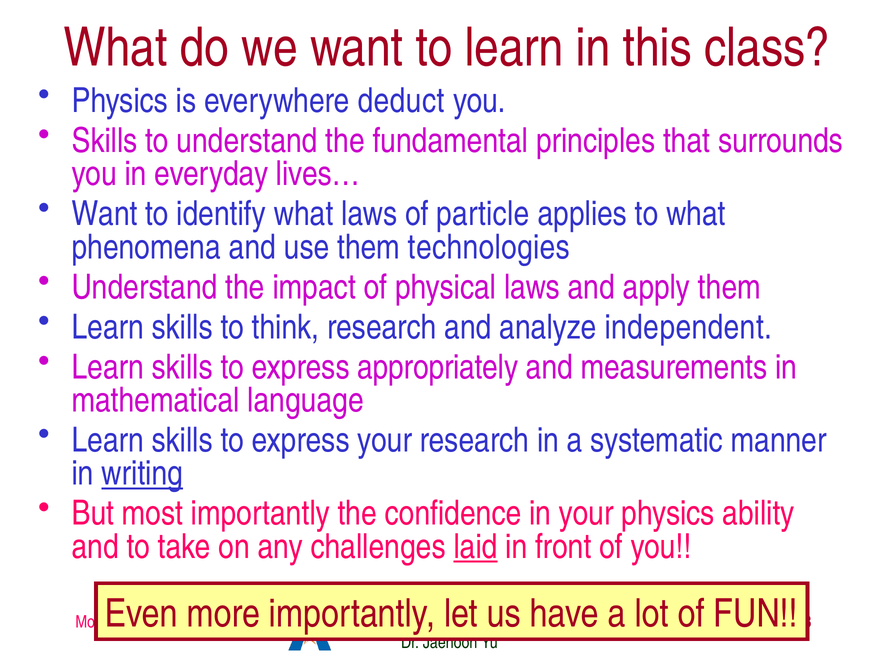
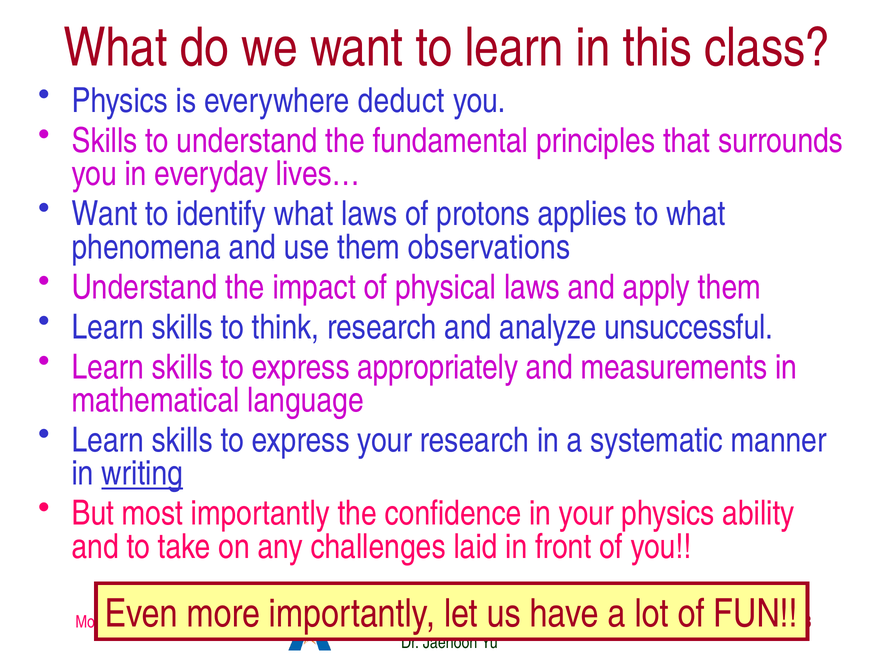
particle: particle -> protons (483, 214)
technologies: technologies -> observations (489, 247)
independent: independent -> unsuccessful (689, 327)
laid underline: present -> none (476, 547)
